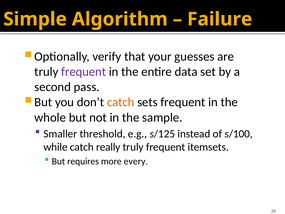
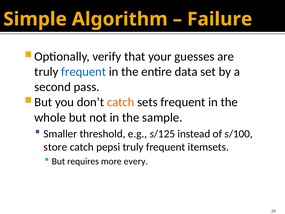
frequent colour: purple -> blue (84, 72)
while: while -> store (55, 147)
really: really -> pepsi (108, 147)
